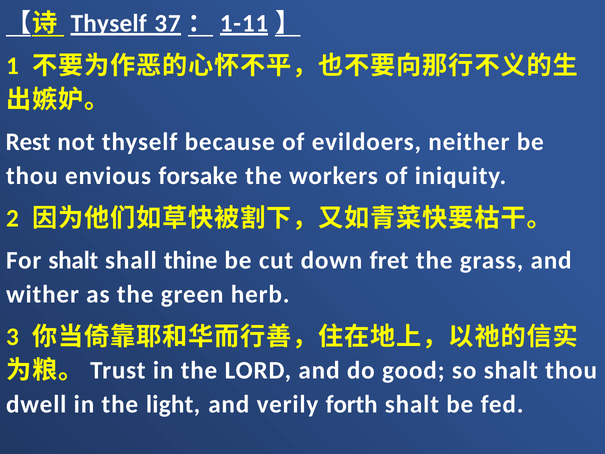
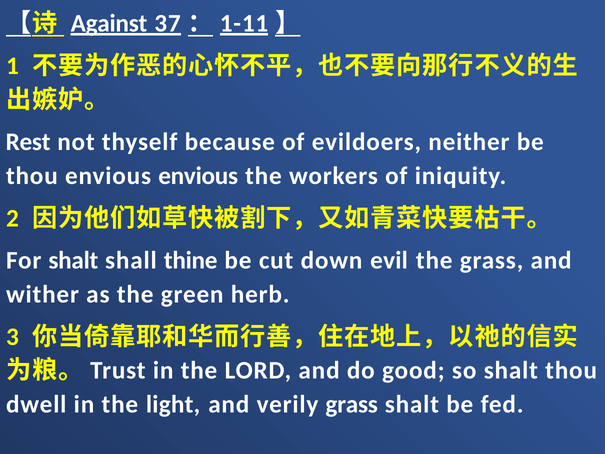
Thyself: Thyself -> Against (109, 24)
envious forsake: forsake -> envious (198, 176)
fret: fret -> evil (389, 260)
verily forth: forth -> grass (352, 404)
